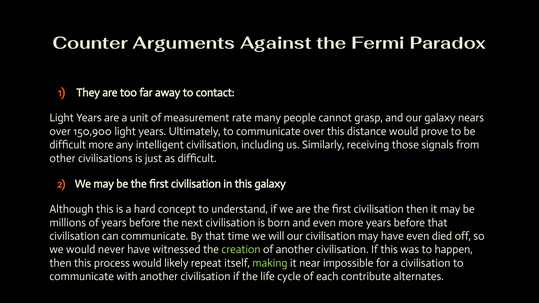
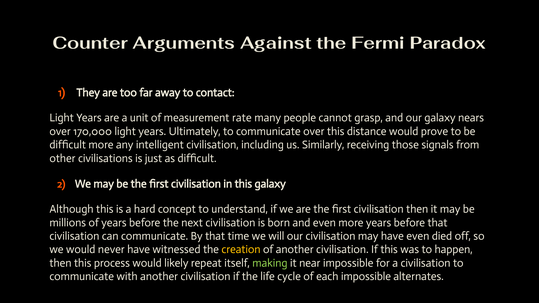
150,900: 150,900 -> 170,000 (93, 132)
creation colour: light green -> yellow (241, 250)
each contribute: contribute -> impossible (366, 277)
